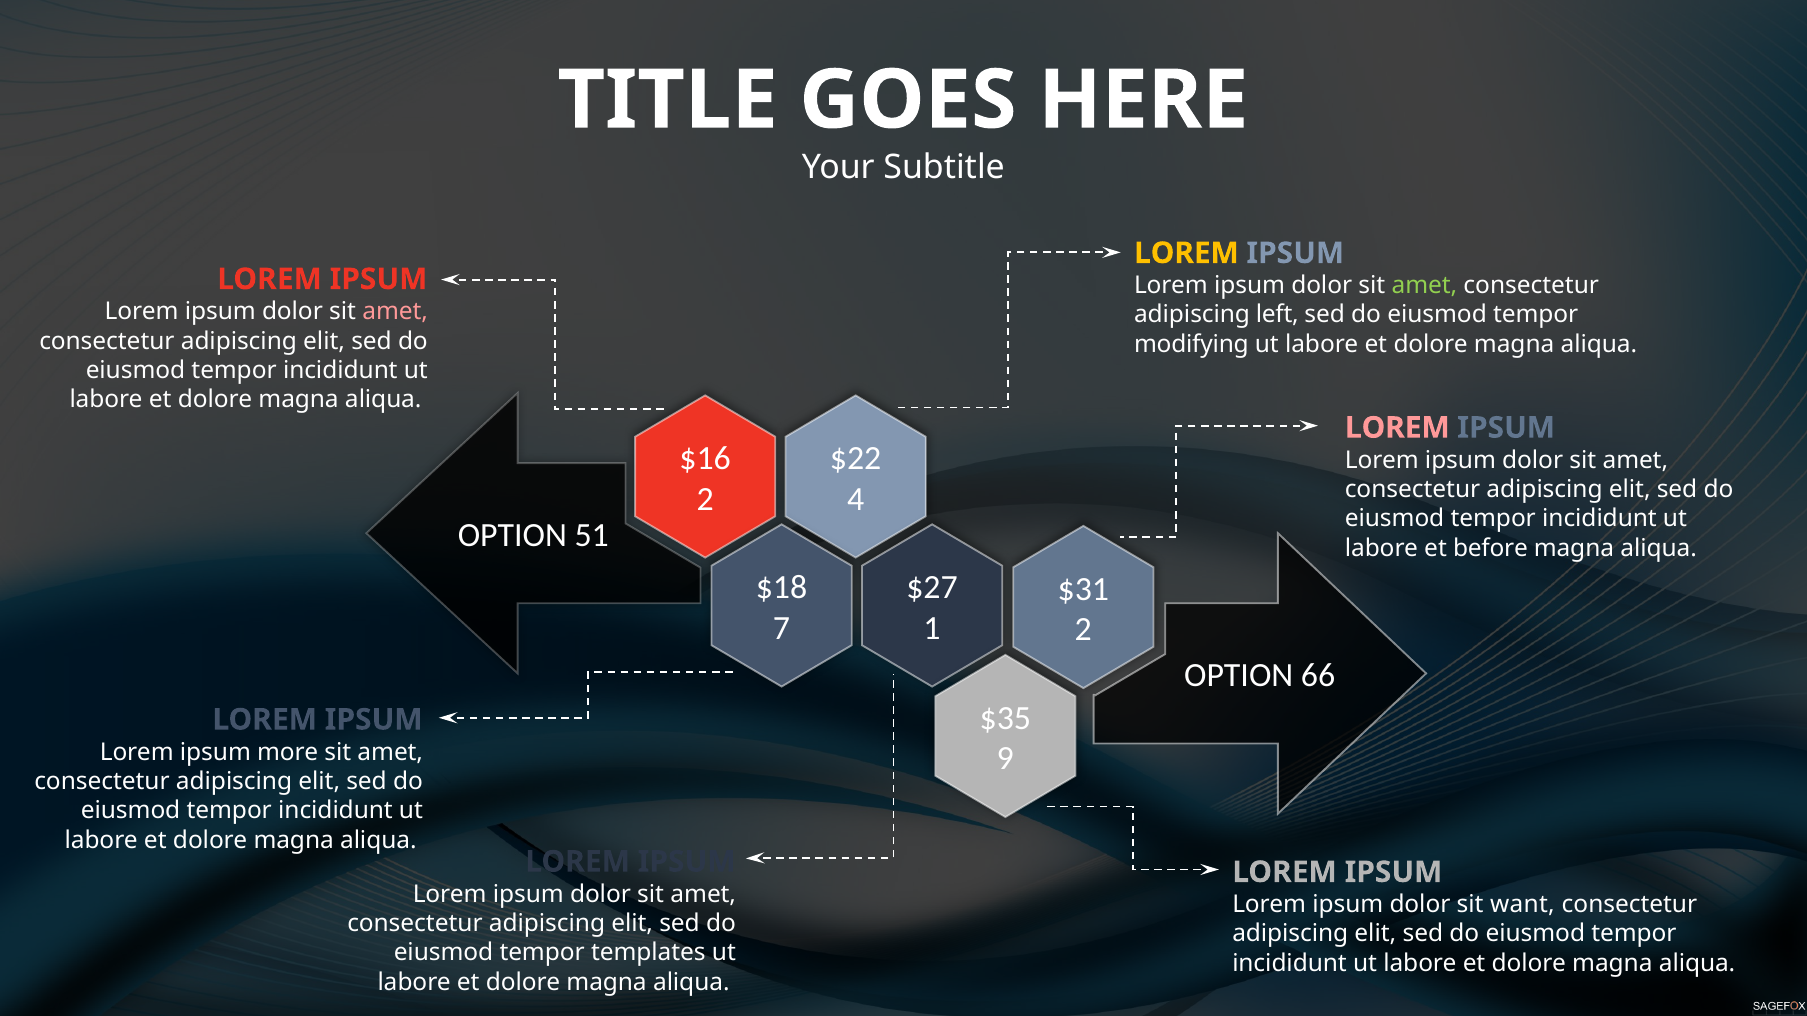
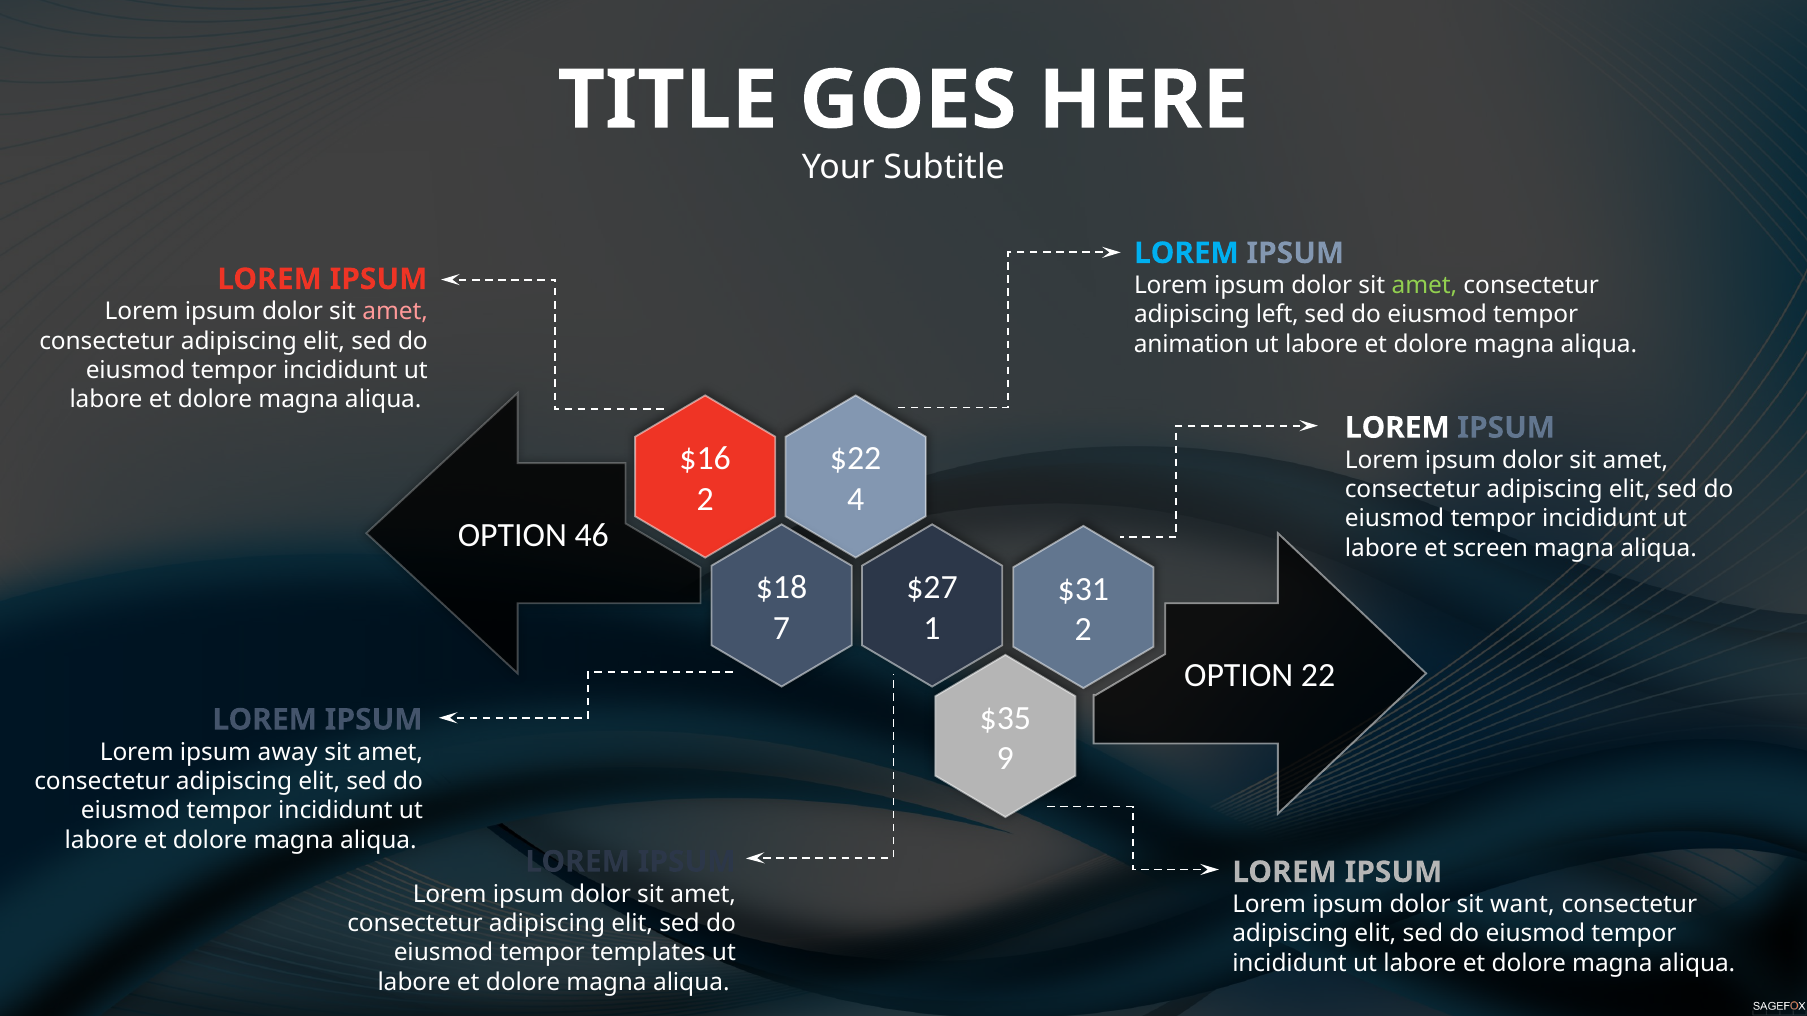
LOREM colour: yellow -> light blue (1186, 253)
modifying: modifying -> animation (1191, 344)
LOREM colour: pink -> white (1397, 428)
51: 51 -> 46 (592, 536)
before: before -> screen (1490, 549)
66: 66 -> 22 (1318, 676)
more: more -> away (288, 752)
